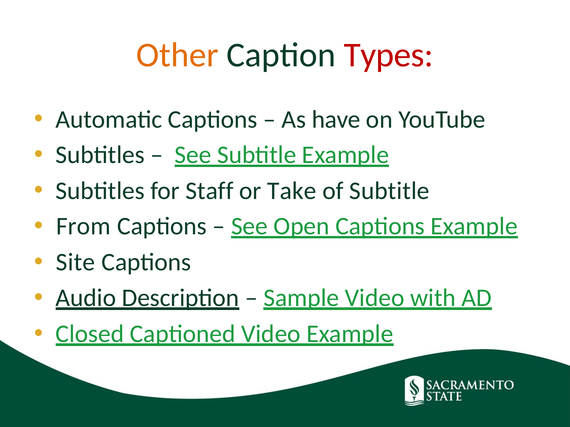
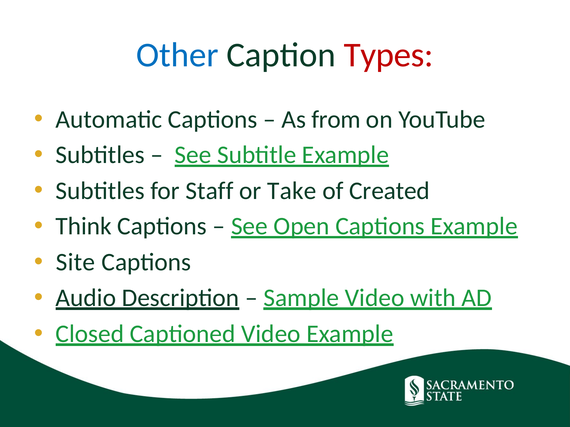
Other colour: orange -> blue (177, 55)
have: have -> from (336, 120)
of Subtitle: Subtitle -> Created (390, 191)
From: From -> Think (84, 227)
